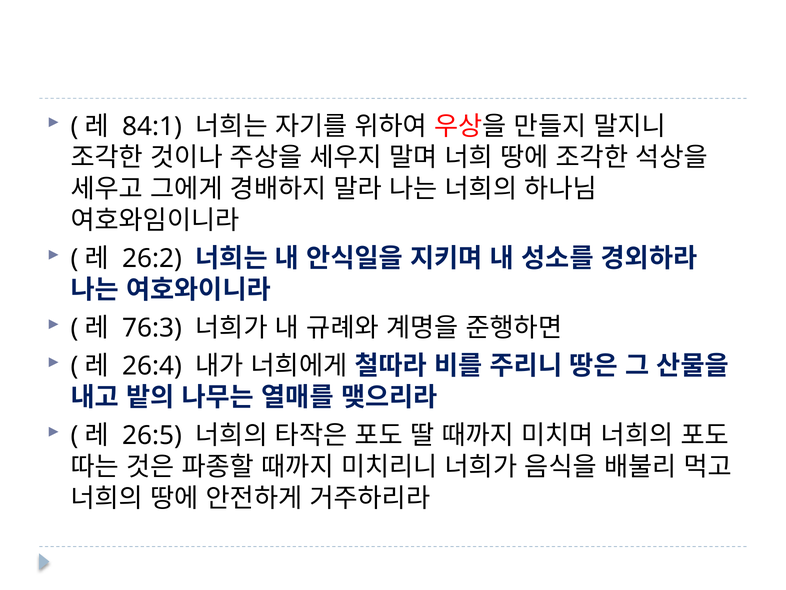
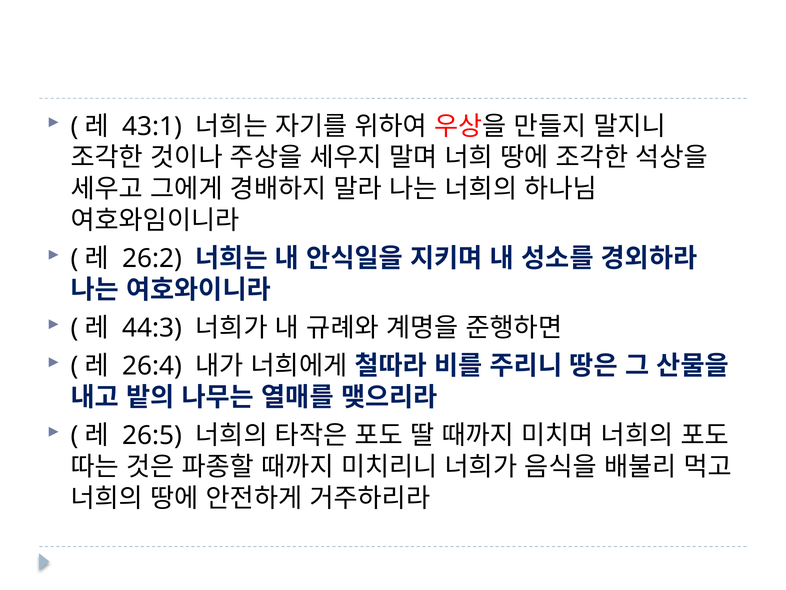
84:1: 84:1 -> 43:1 (152, 126)
76:3: 76:3 -> 44:3 (152, 328)
